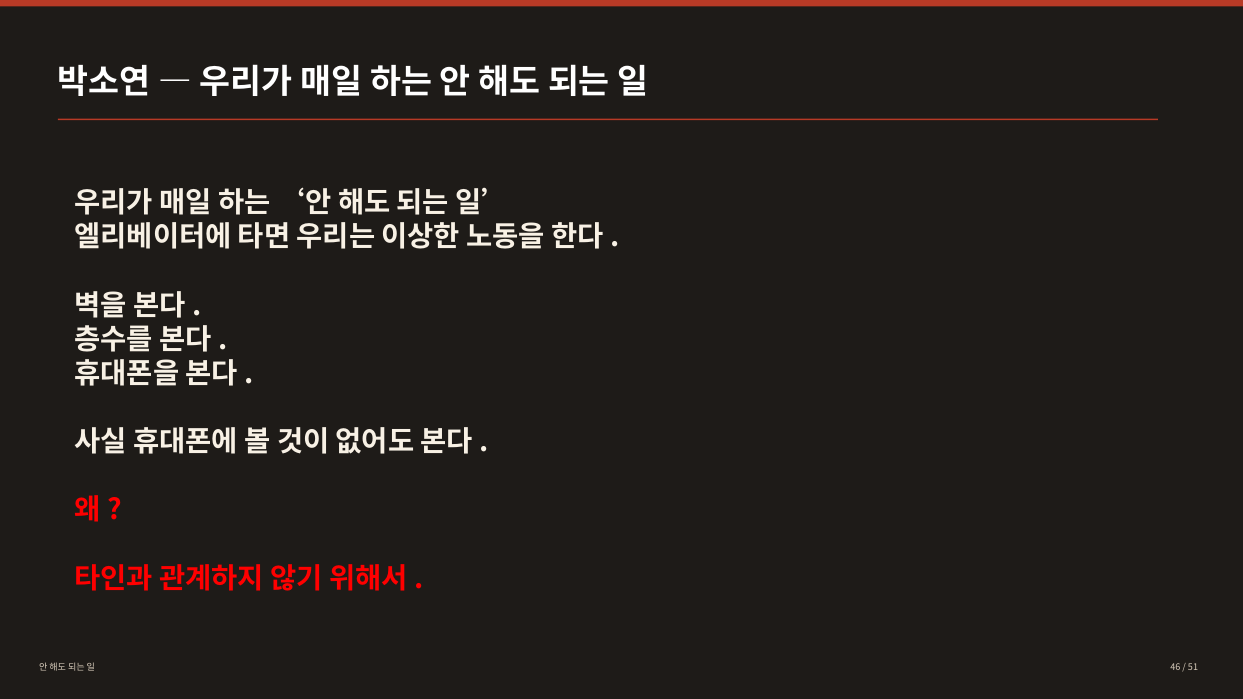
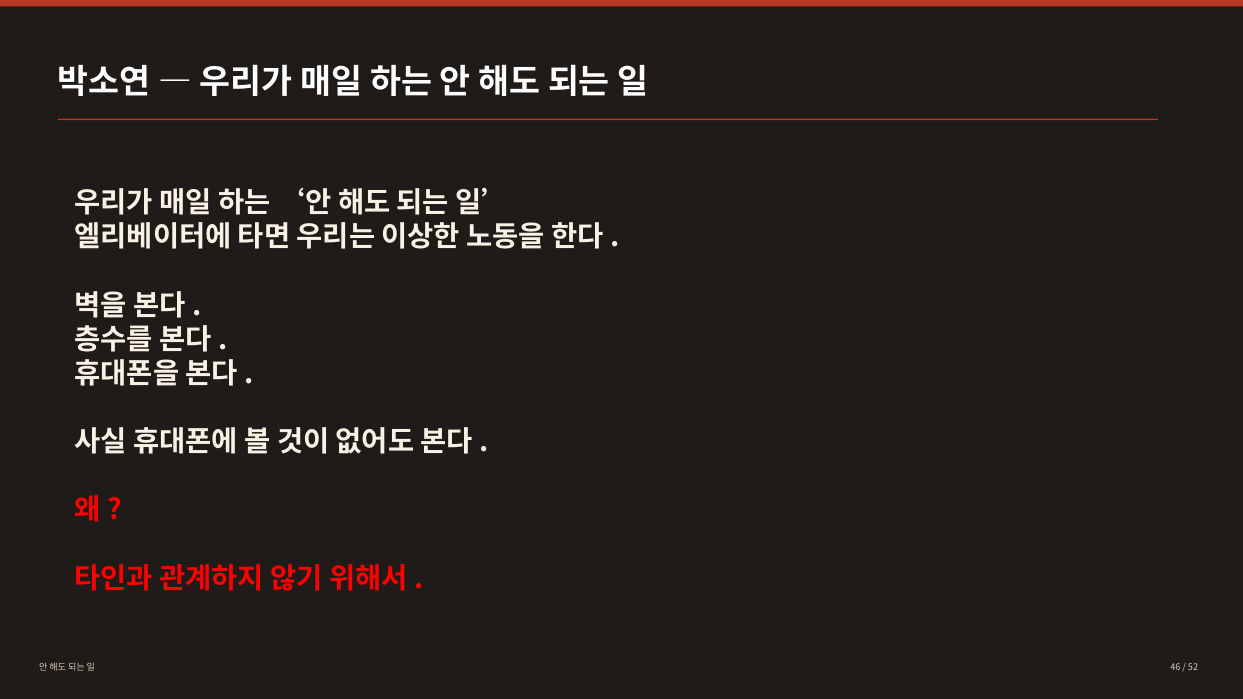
51: 51 -> 52 (1193, 668)
